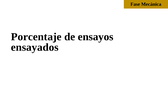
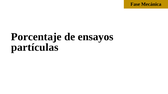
ensayados: ensayados -> partículas (35, 47)
